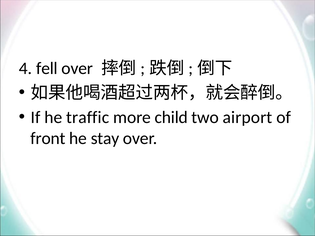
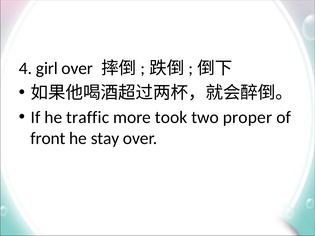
fell: fell -> girl (47, 68)
child: child -> took (171, 117)
airport: airport -> proper (248, 117)
